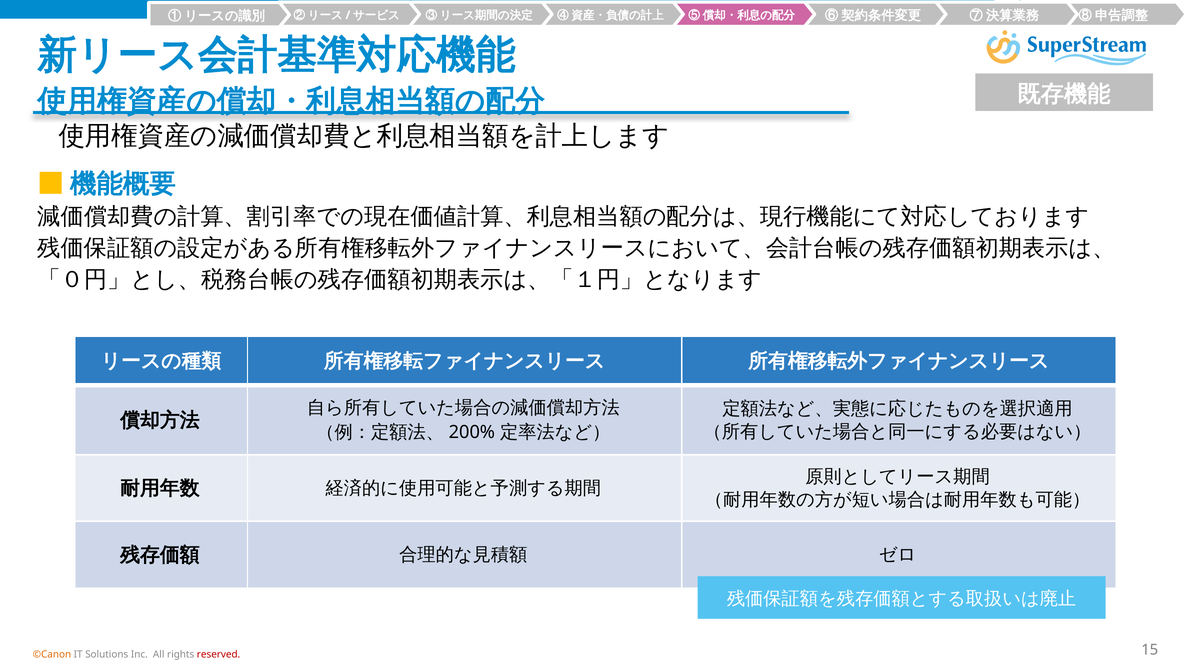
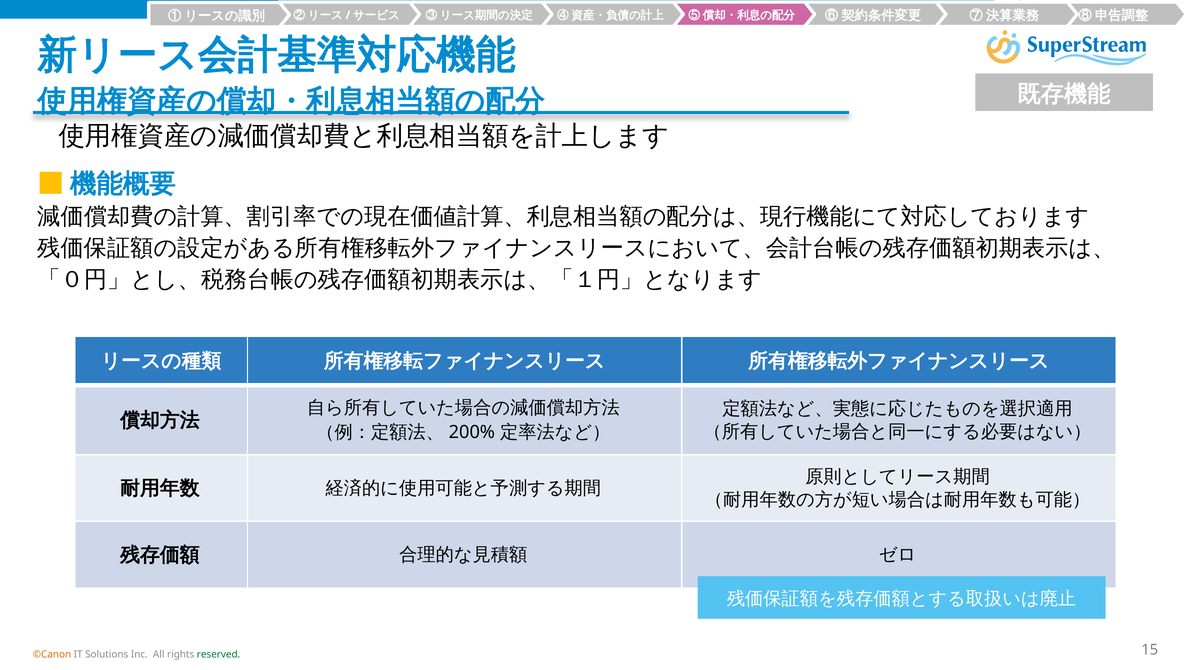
reserved colour: red -> green (219, 655)
